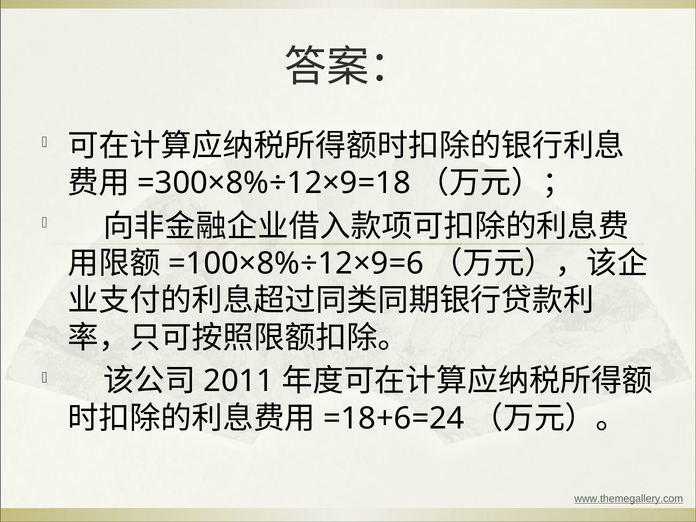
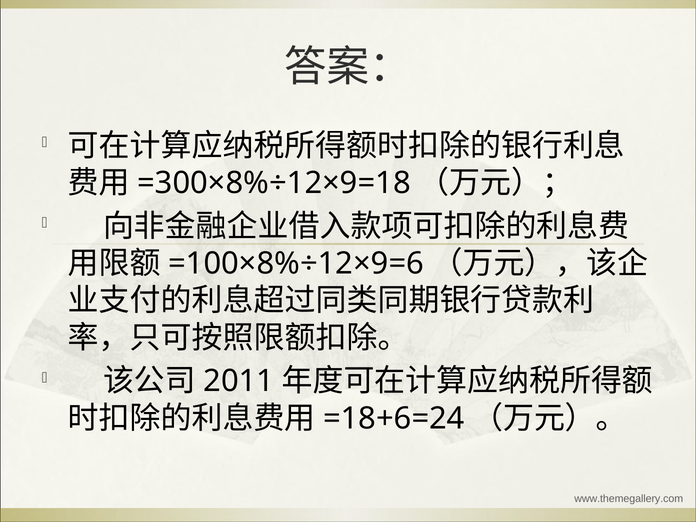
www.themegallery.com underline: present -> none (629, 499)
